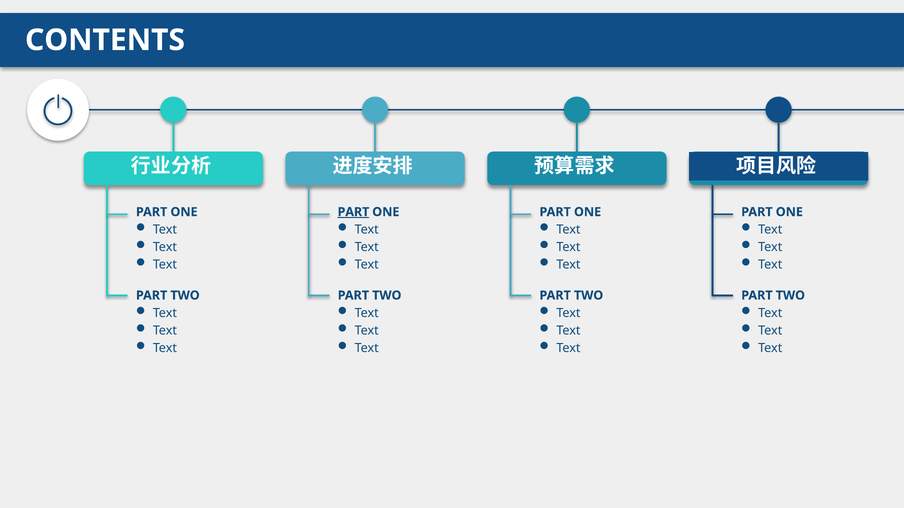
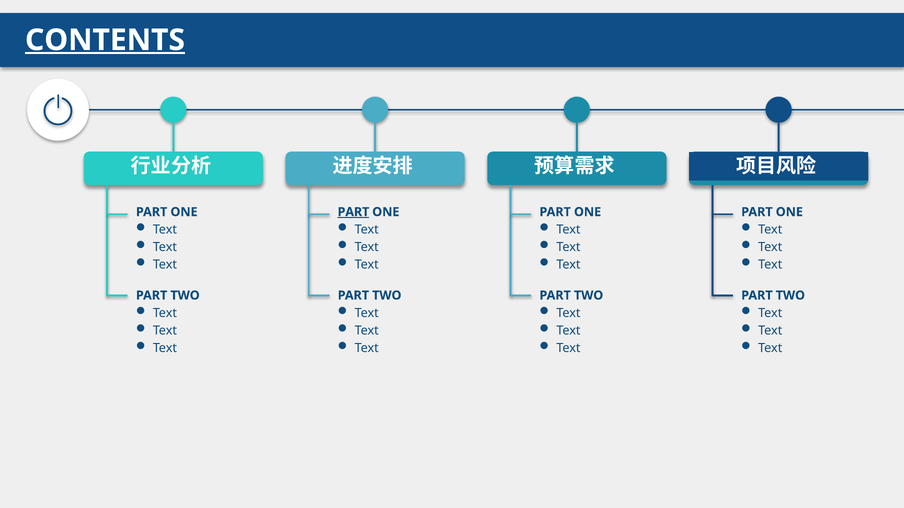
CONTENTS underline: none -> present (105, 40)
